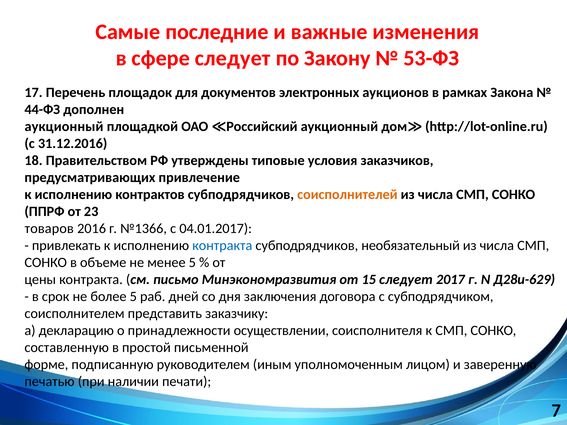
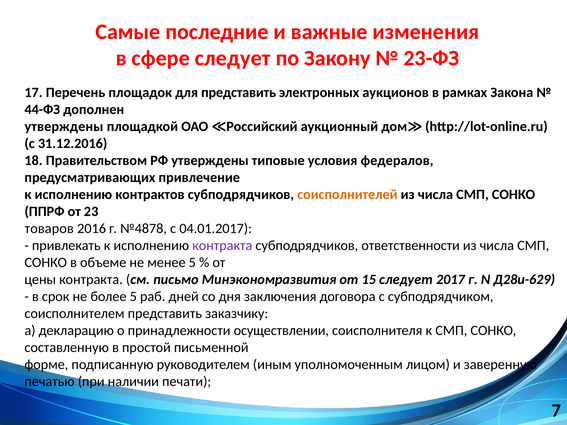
53-ФЗ: 53-ФЗ -> 23-ФЗ (431, 58)
для документов: документов -> представить (239, 93)
аукционный: аукционный -> утверждены (64, 127)
заказчиков: заказчиков -> федералов (397, 161)
№1366: №1366 -> №4878 (144, 229)
контракта colour: blue -> purple (222, 246)
необязательный: необязательный -> ответственности (411, 246)
